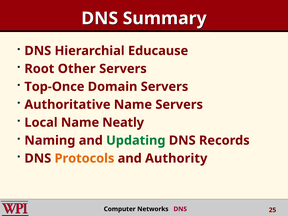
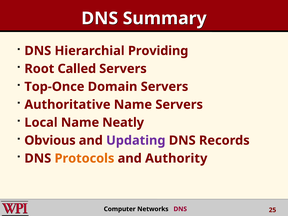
Educause: Educause -> Providing (158, 51)
Other: Other -> Called (77, 69)
Naming: Naming -> Obvious (50, 140)
Updating colour: green -> purple (136, 140)
